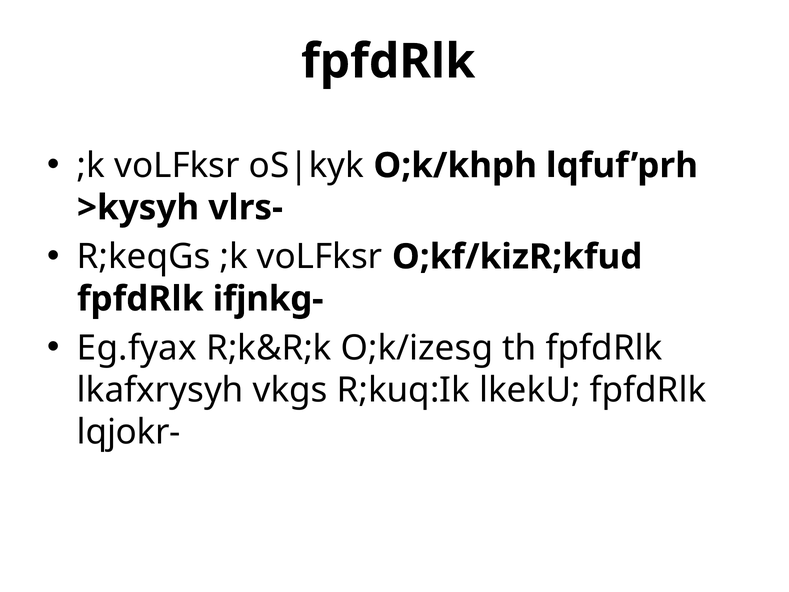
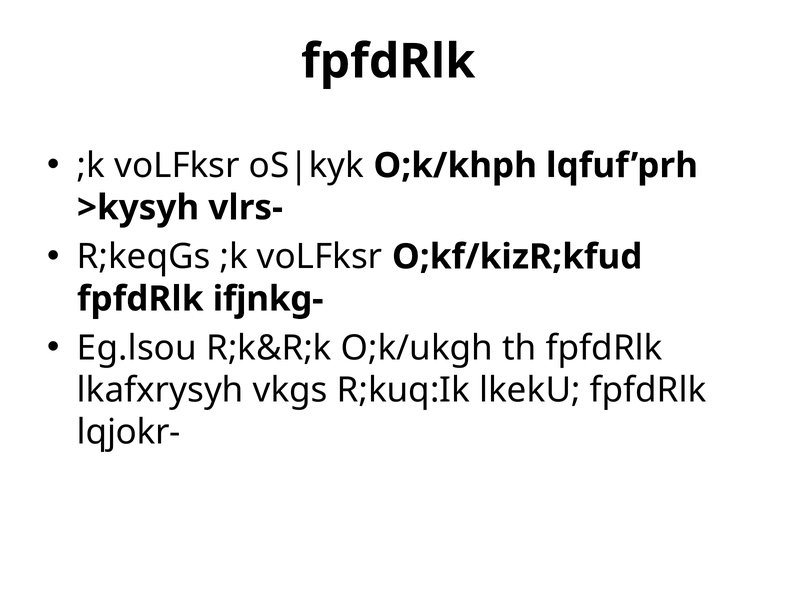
Eg.fyax: Eg.fyax -> Eg.lsou (137, 348)
O;k/izesg: O;k/izesg -> O;k/ukgh (417, 348)
